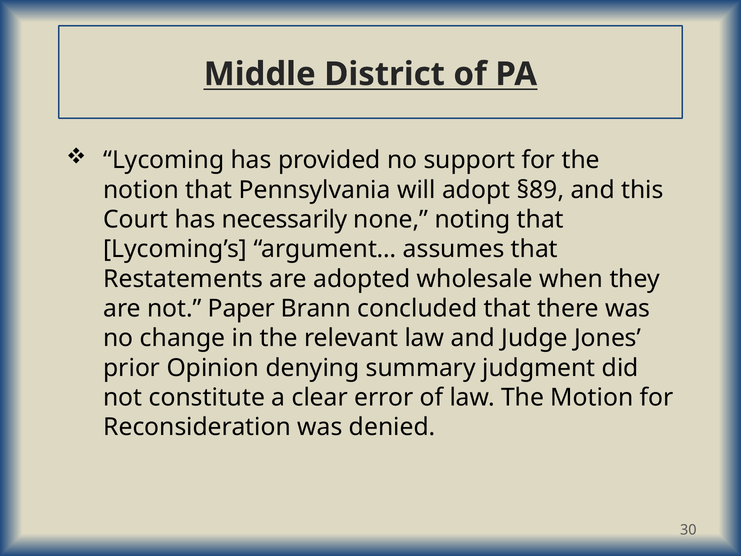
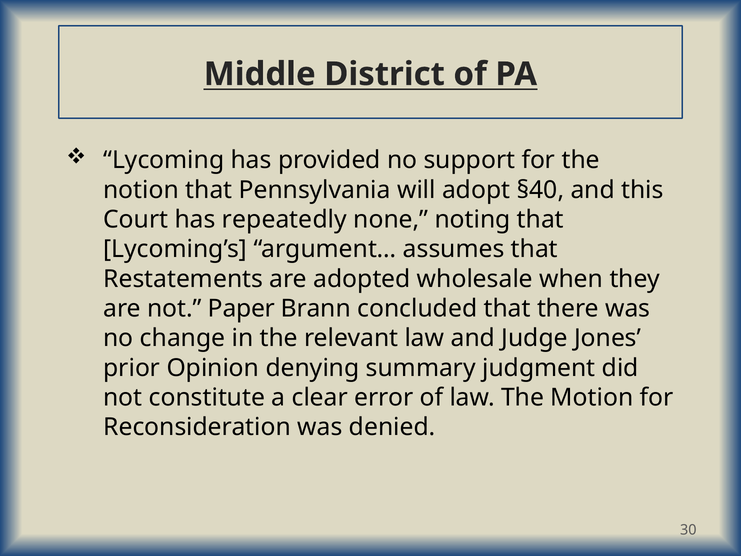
§89: §89 -> §40 (540, 190)
necessarily: necessarily -> repeatedly (284, 219)
